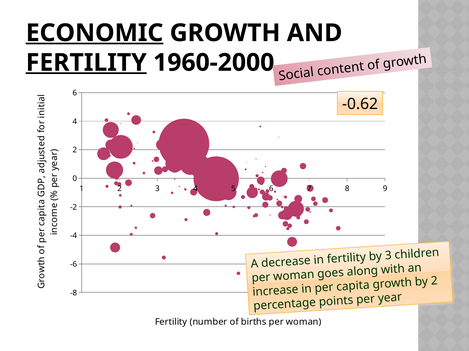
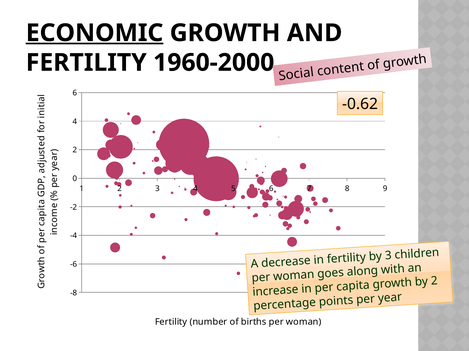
FERTILITY underline: present -> none (86, 63)
